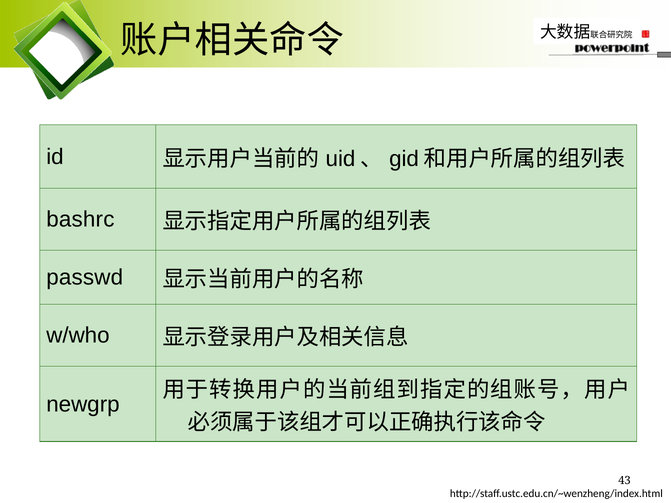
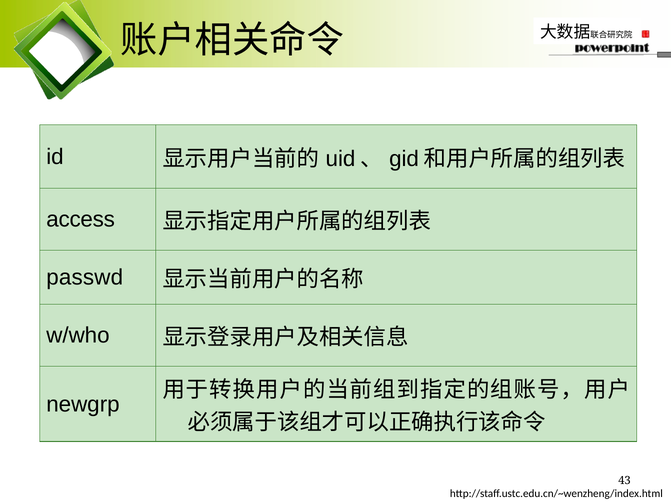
bashrc: bashrc -> access (81, 220)
